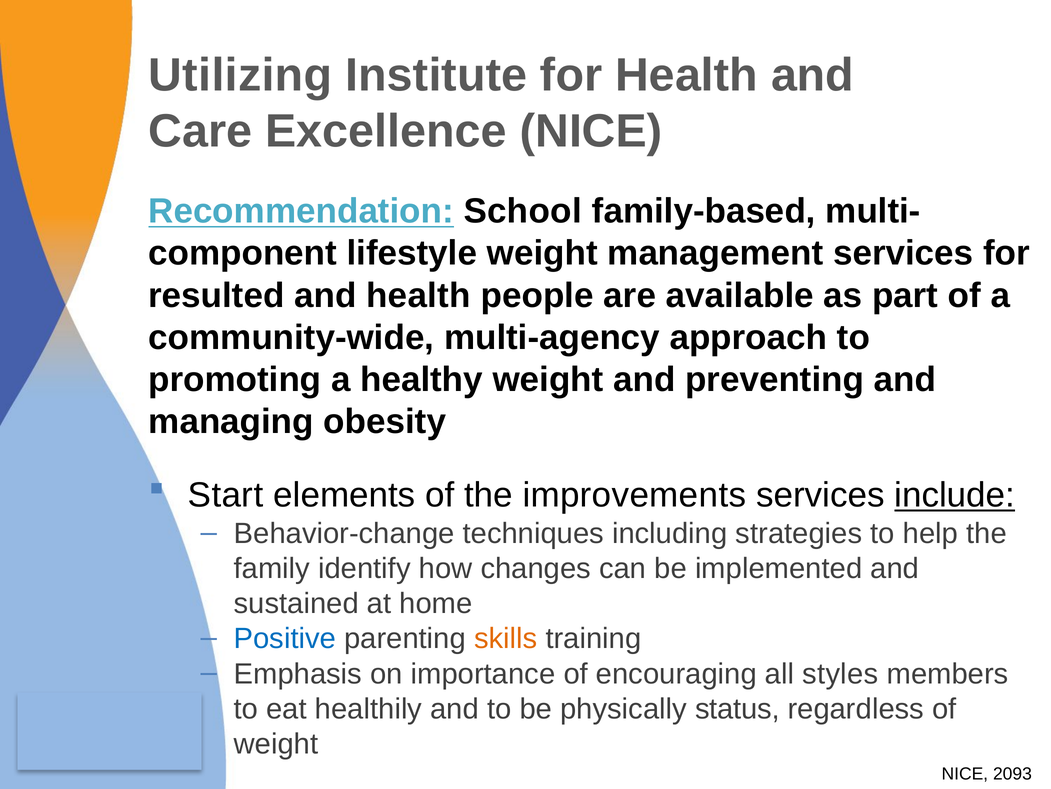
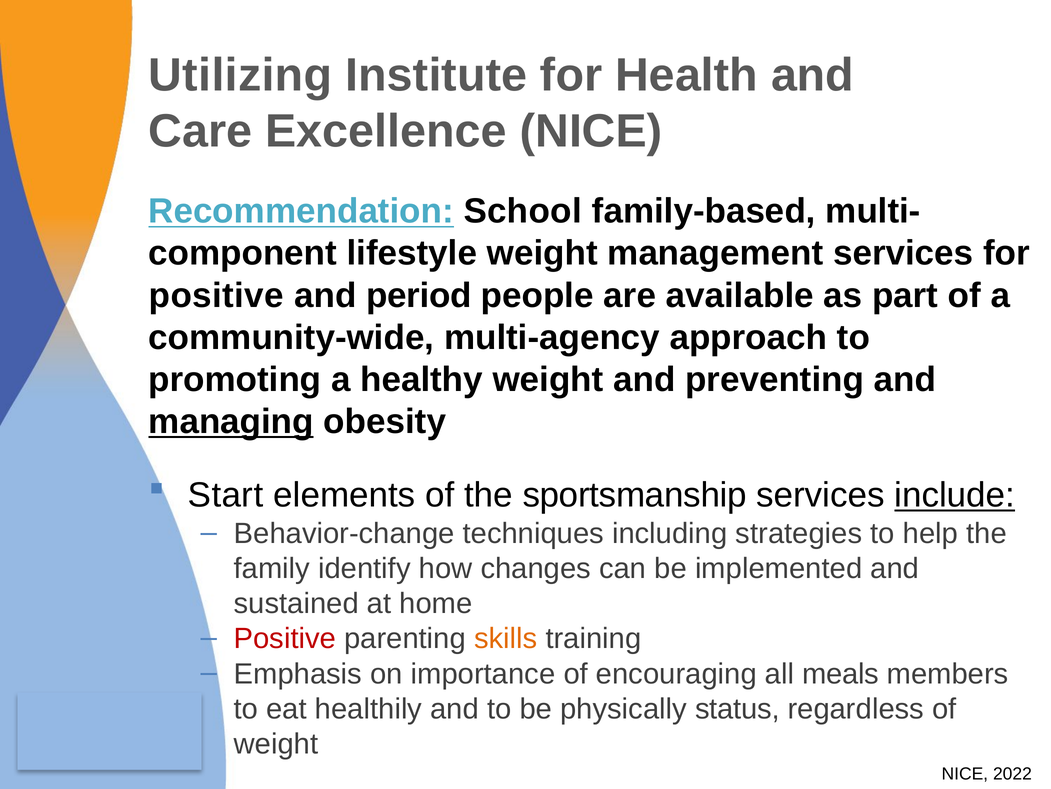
resulted: resulted -> positive (216, 295)
and health: health -> period (419, 295)
managing underline: none -> present (231, 421)
improvements: improvements -> sportsmanship (635, 495)
Positive colour: blue -> red (285, 638)
styles: styles -> meals (841, 673)
2093: 2093 -> 2022 (1012, 773)
